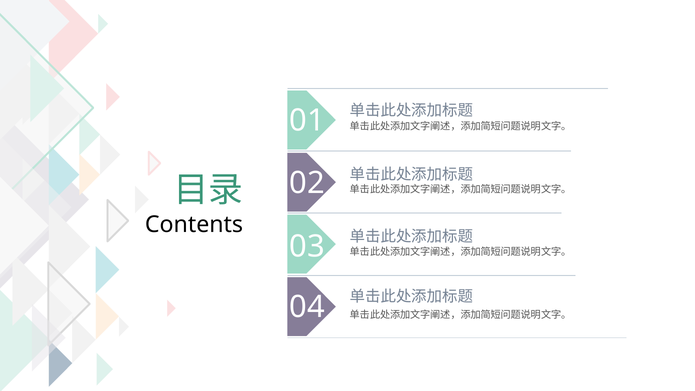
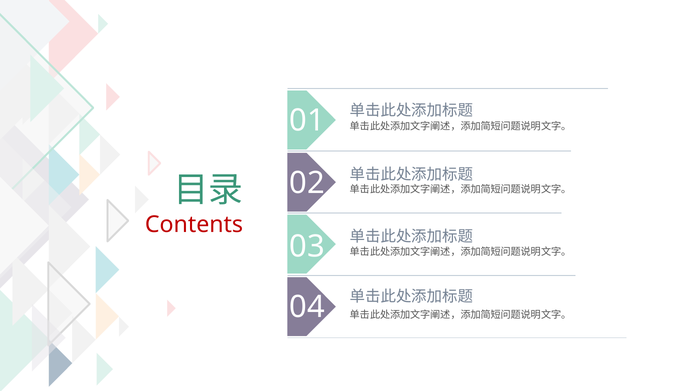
Contents colour: black -> red (194, 224)
